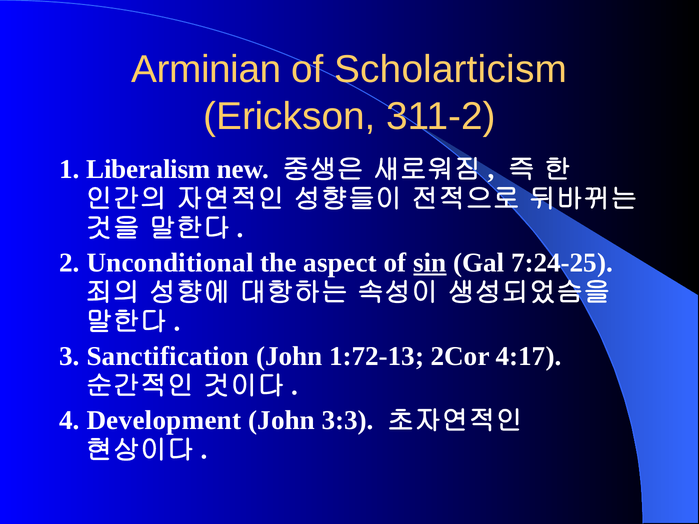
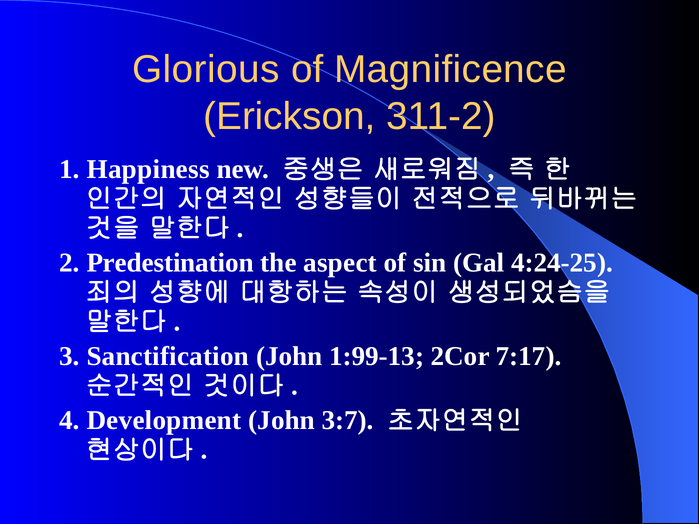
Arminian: Arminian -> Glorious (206, 70)
Scholarticism: Scholarticism -> Magnificence (451, 70)
Liberalism: Liberalism -> Happiness (148, 169)
Unconditional: Unconditional -> Predestination (170, 263)
sin underline: present -> none (430, 263)
7:24-25: 7:24-25 -> 4:24-25 (562, 263)
1:72-13: 1:72-13 -> 1:99-13 (377, 357)
4:17: 4:17 -> 7:17 (529, 357)
3:3: 3:3 -> 3:7 (348, 421)
